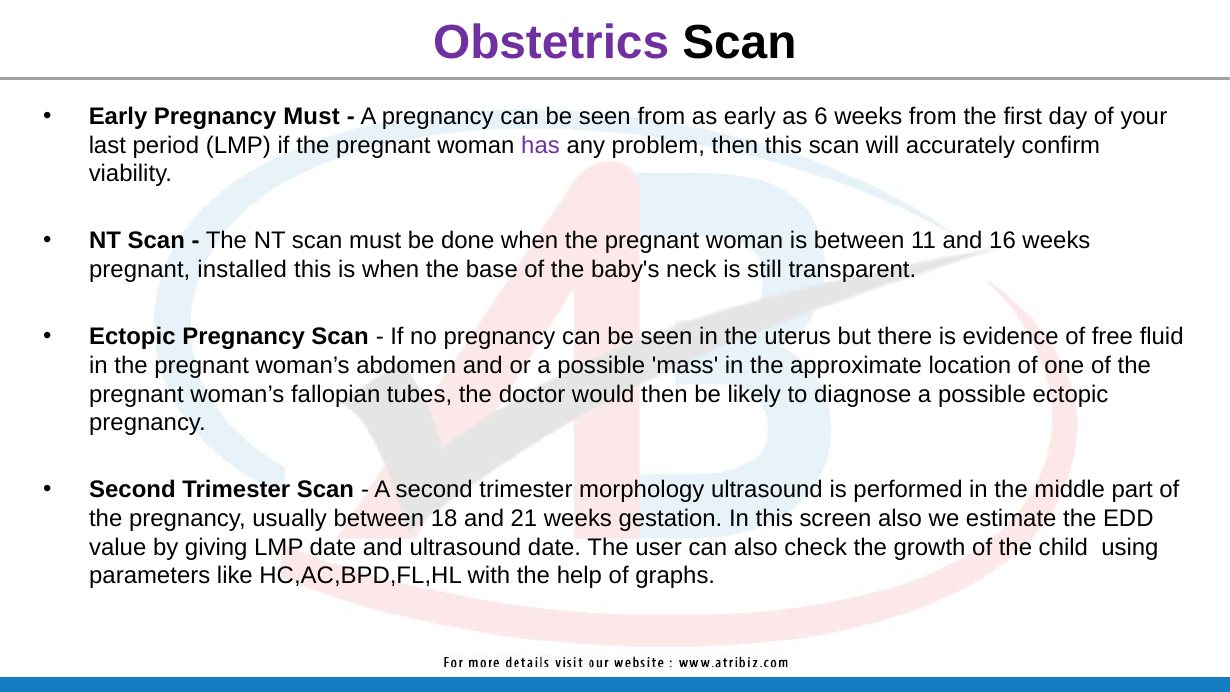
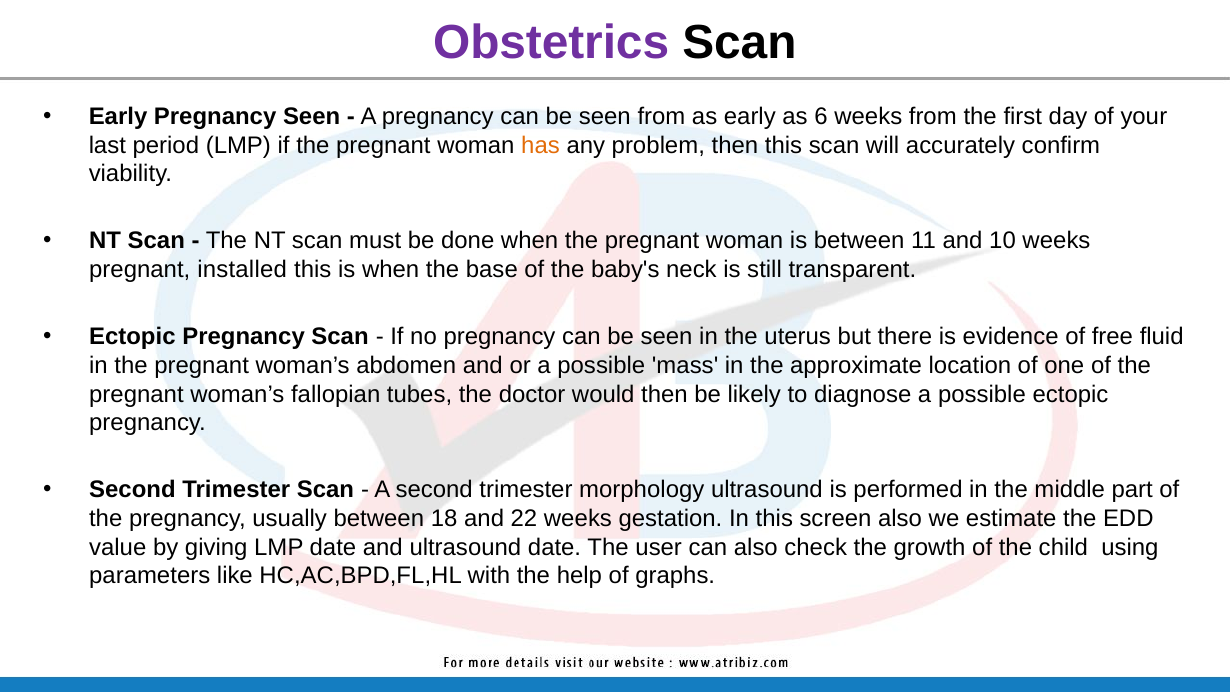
Pregnancy Must: Must -> Seen (312, 117)
has colour: purple -> orange (541, 145)
16: 16 -> 10 (1002, 241)
21: 21 -> 22 (524, 519)
